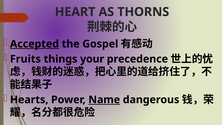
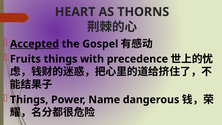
your: your -> with (92, 59)
Hearts: Hearts -> Things (29, 100)
Name underline: present -> none (104, 100)
